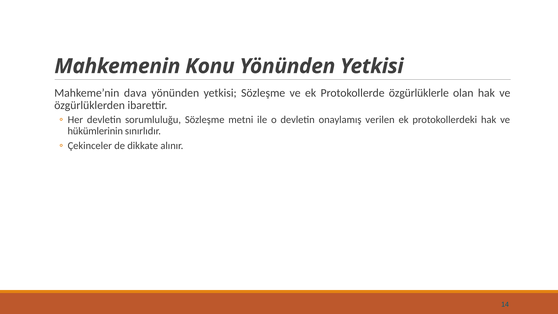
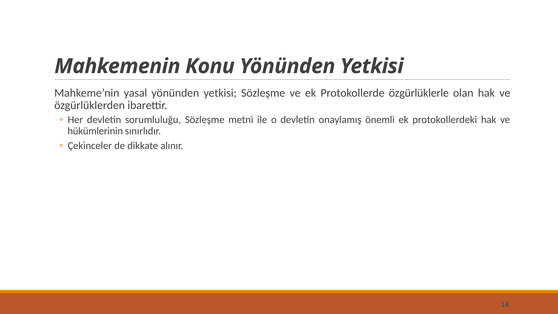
dava: dava -> yasal (135, 93)
verilen: verilen -> önemli (380, 120)
